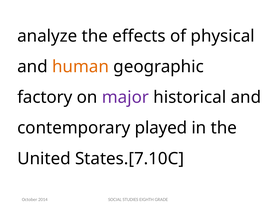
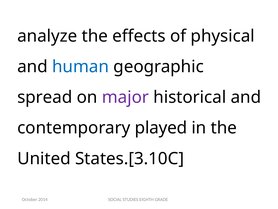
human colour: orange -> blue (81, 67)
factory: factory -> spread (45, 97)
States.[7.10C: States.[7.10C -> States.[3.10C (130, 158)
